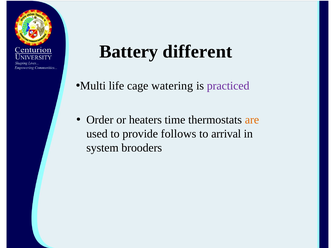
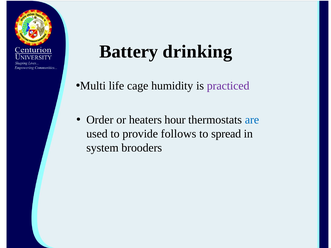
different: different -> drinking (197, 52)
watering: watering -> humidity (172, 86)
time: time -> hour (175, 120)
are colour: orange -> blue (252, 120)
arrival: arrival -> spread (226, 134)
